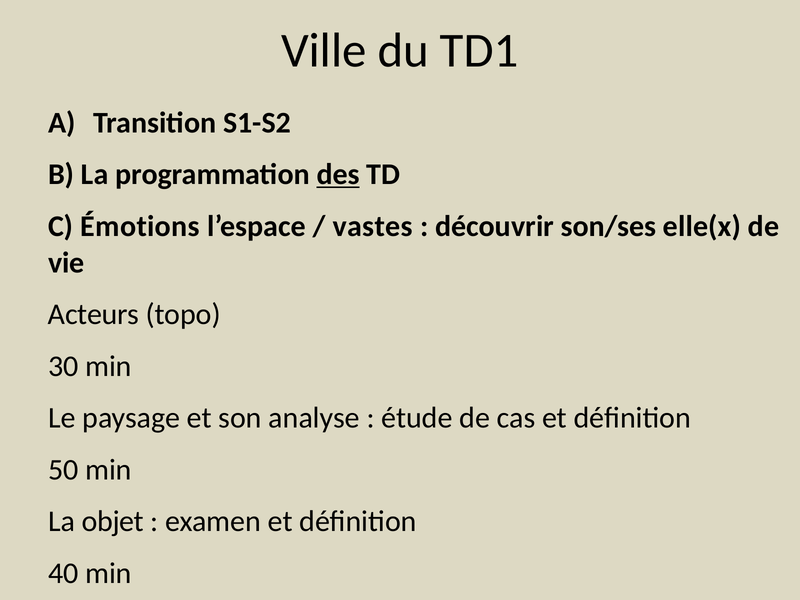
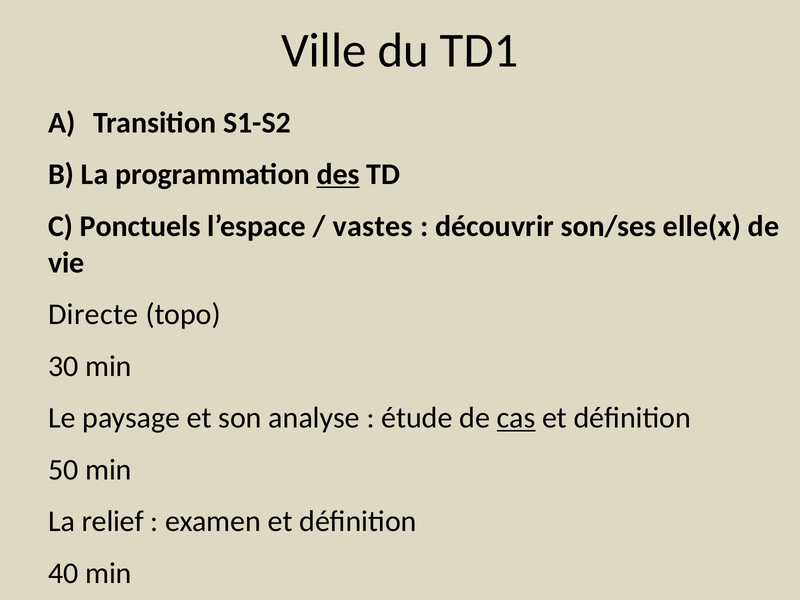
Émotions: Émotions -> Ponctuels (140, 226)
Acteurs: Acteurs -> Directe (93, 314)
cas underline: none -> present (516, 418)
objet: objet -> relief (113, 521)
